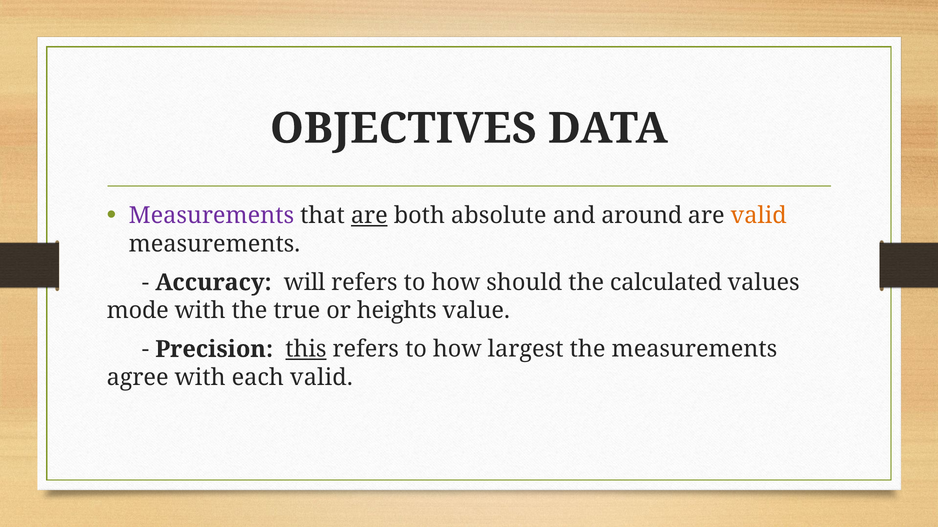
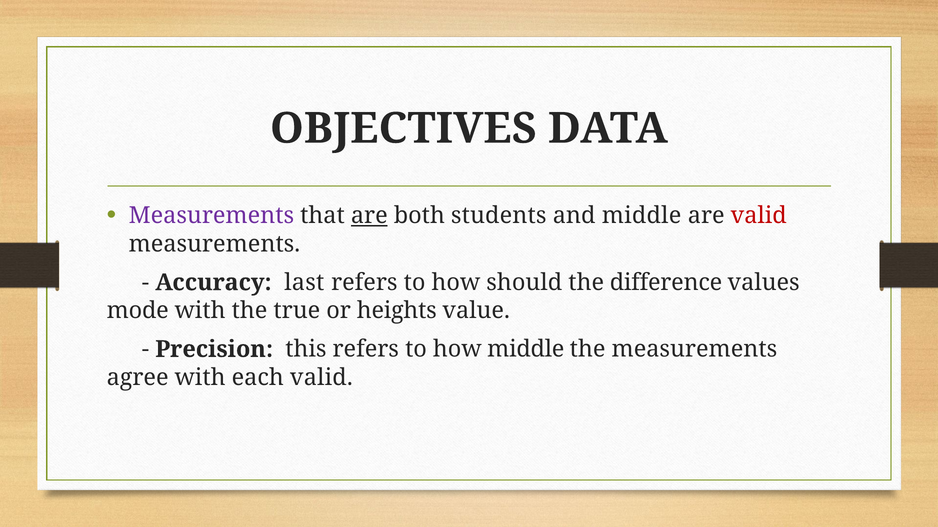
absolute: absolute -> students (499, 216)
and around: around -> middle (642, 216)
valid colour: orange -> red (759, 216)
will: will -> last (304, 283)
calculated: calculated -> difference (666, 283)
this underline: present -> none (306, 350)
how largest: largest -> middle (526, 350)
